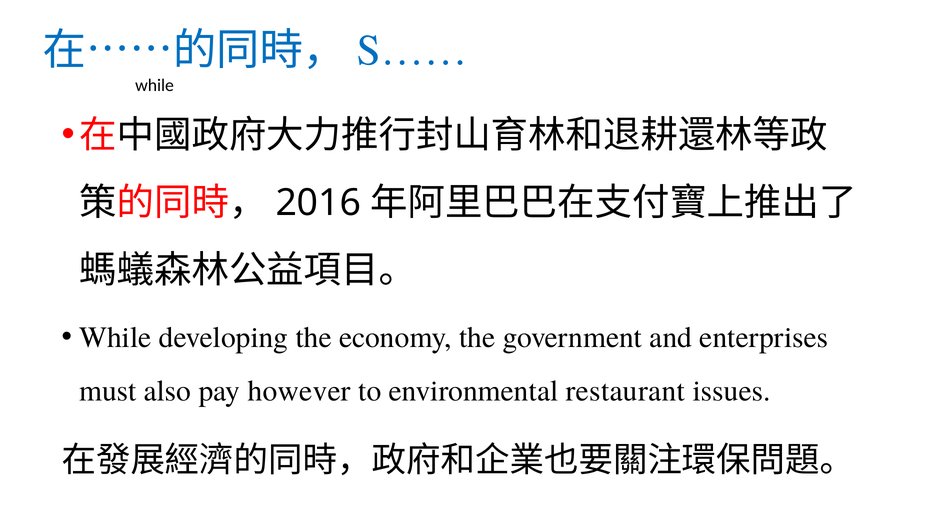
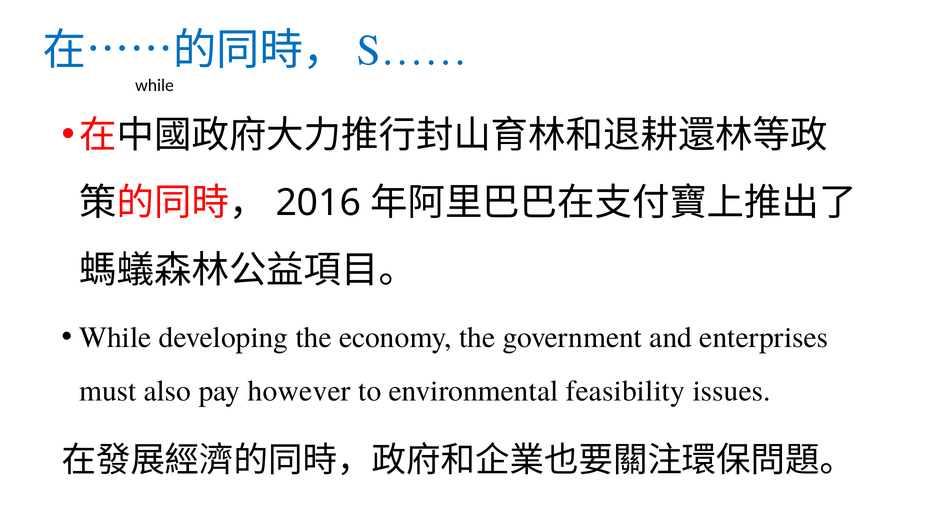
restaurant: restaurant -> feasibility (625, 390)
